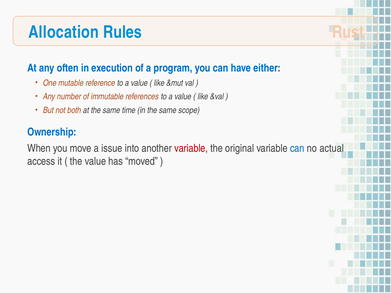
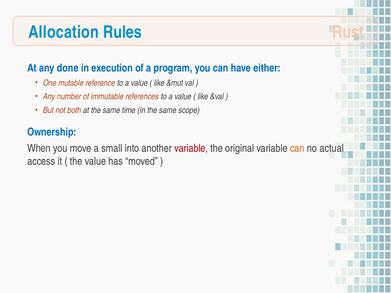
often: often -> done (68, 68)
issue: issue -> small (112, 148)
can colour: blue -> orange (297, 148)
